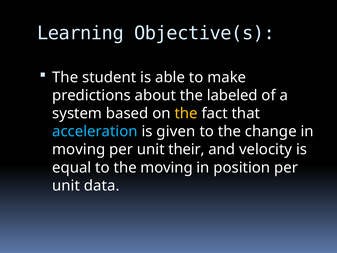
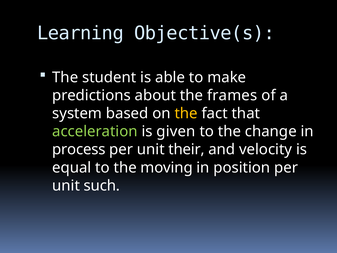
labeled: labeled -> frames (232, 95)
acceleration colour: light blue -> light green (95, 131)
moving: moving -> process (79, 149)
data: data -> such (102, 185)
